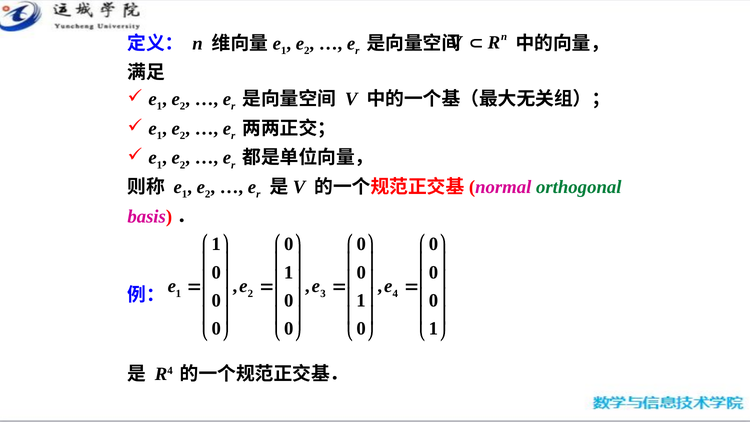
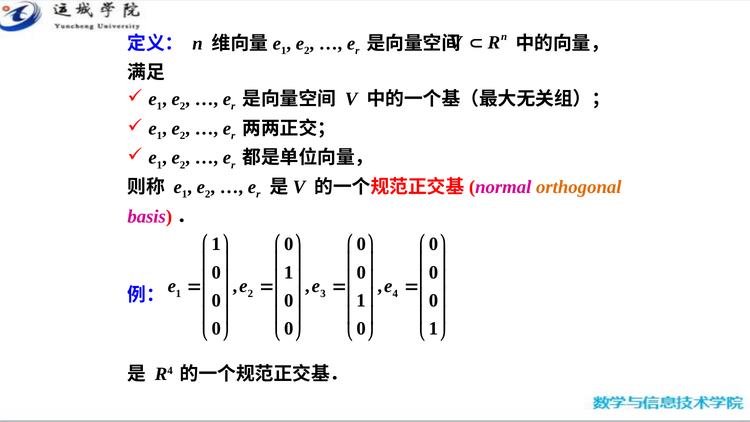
orthogonal colour: green -> orange (579, 187)
